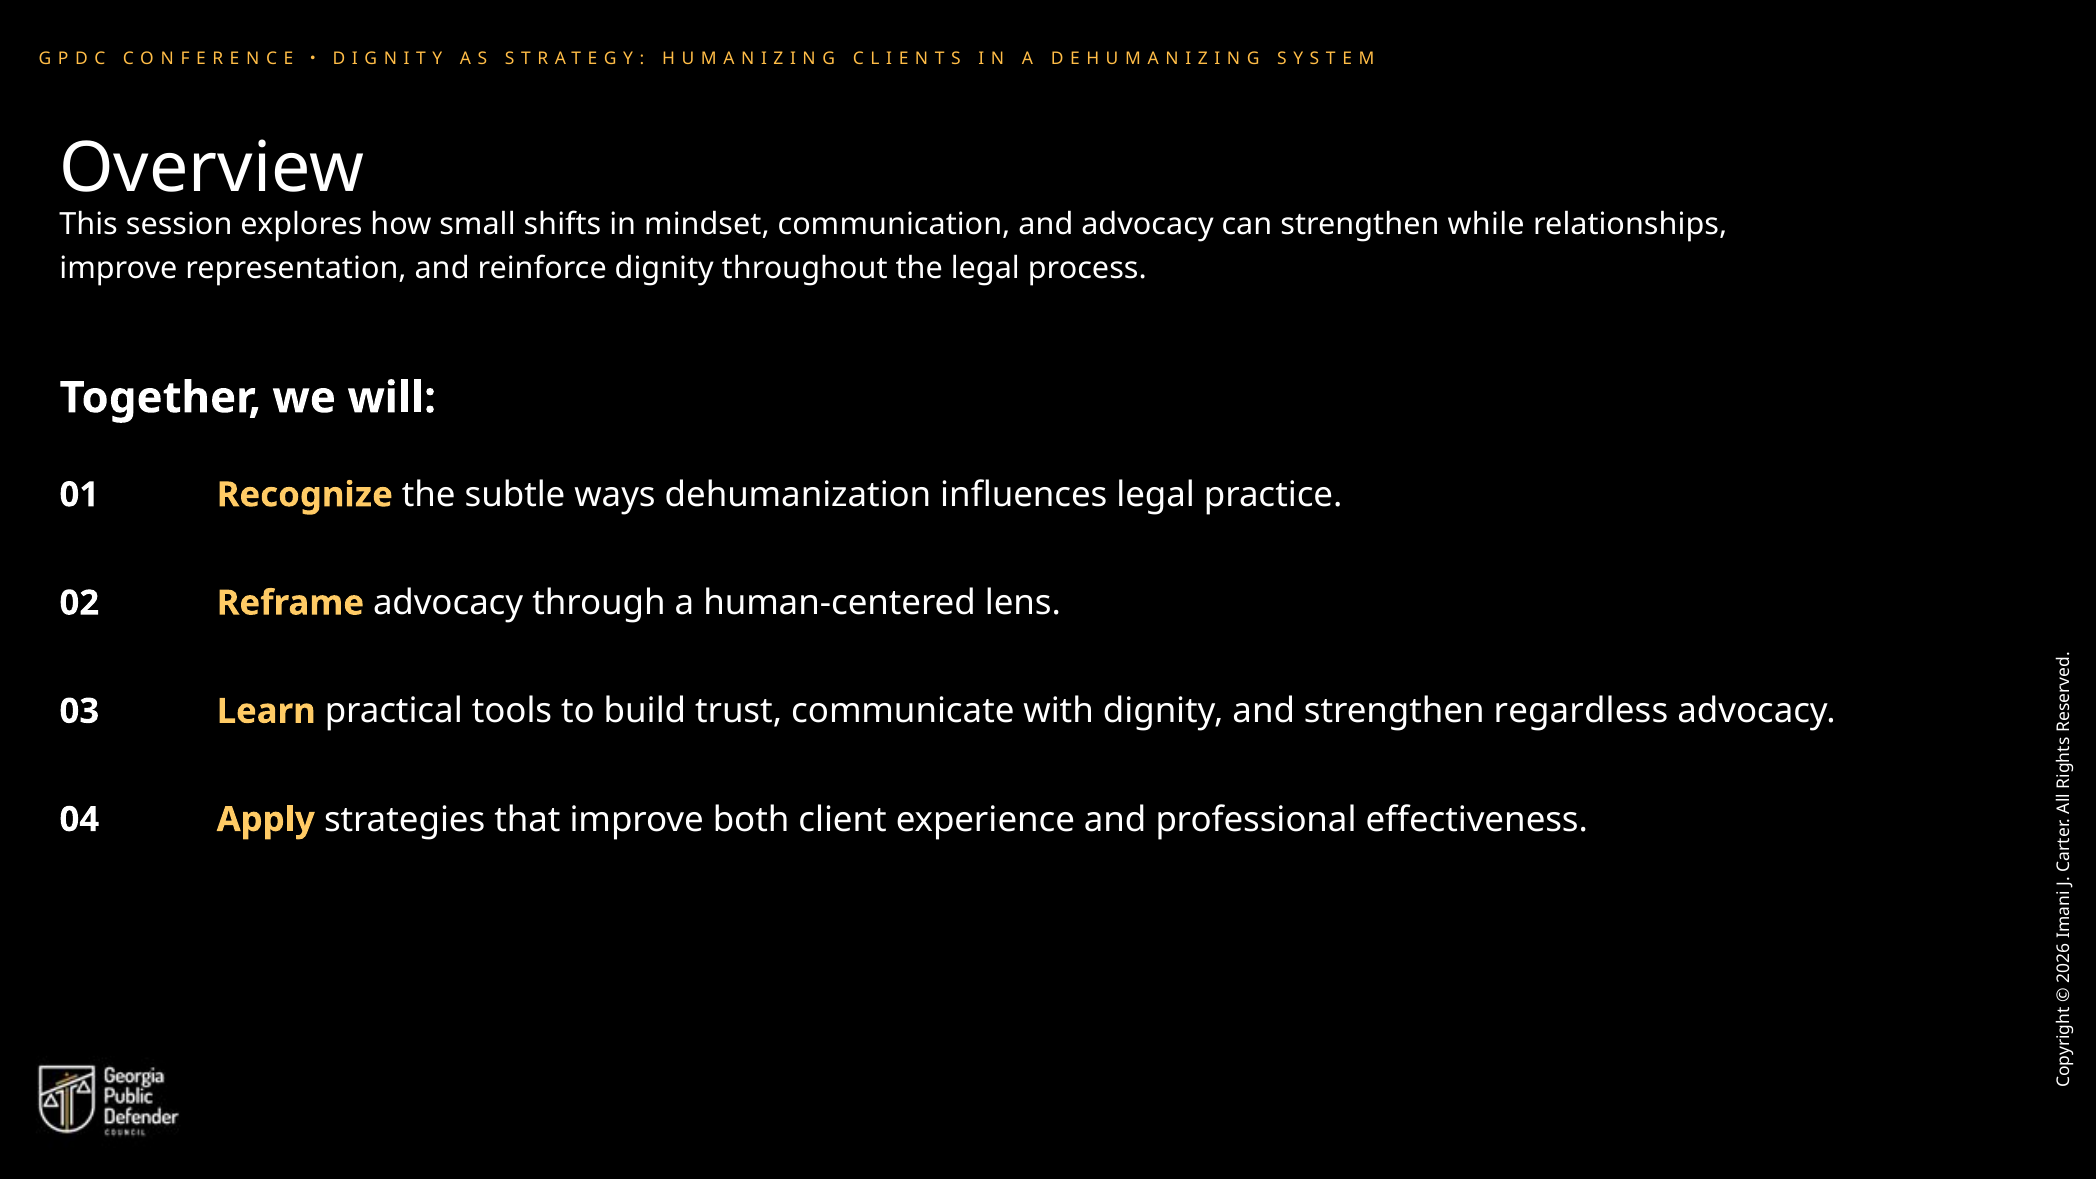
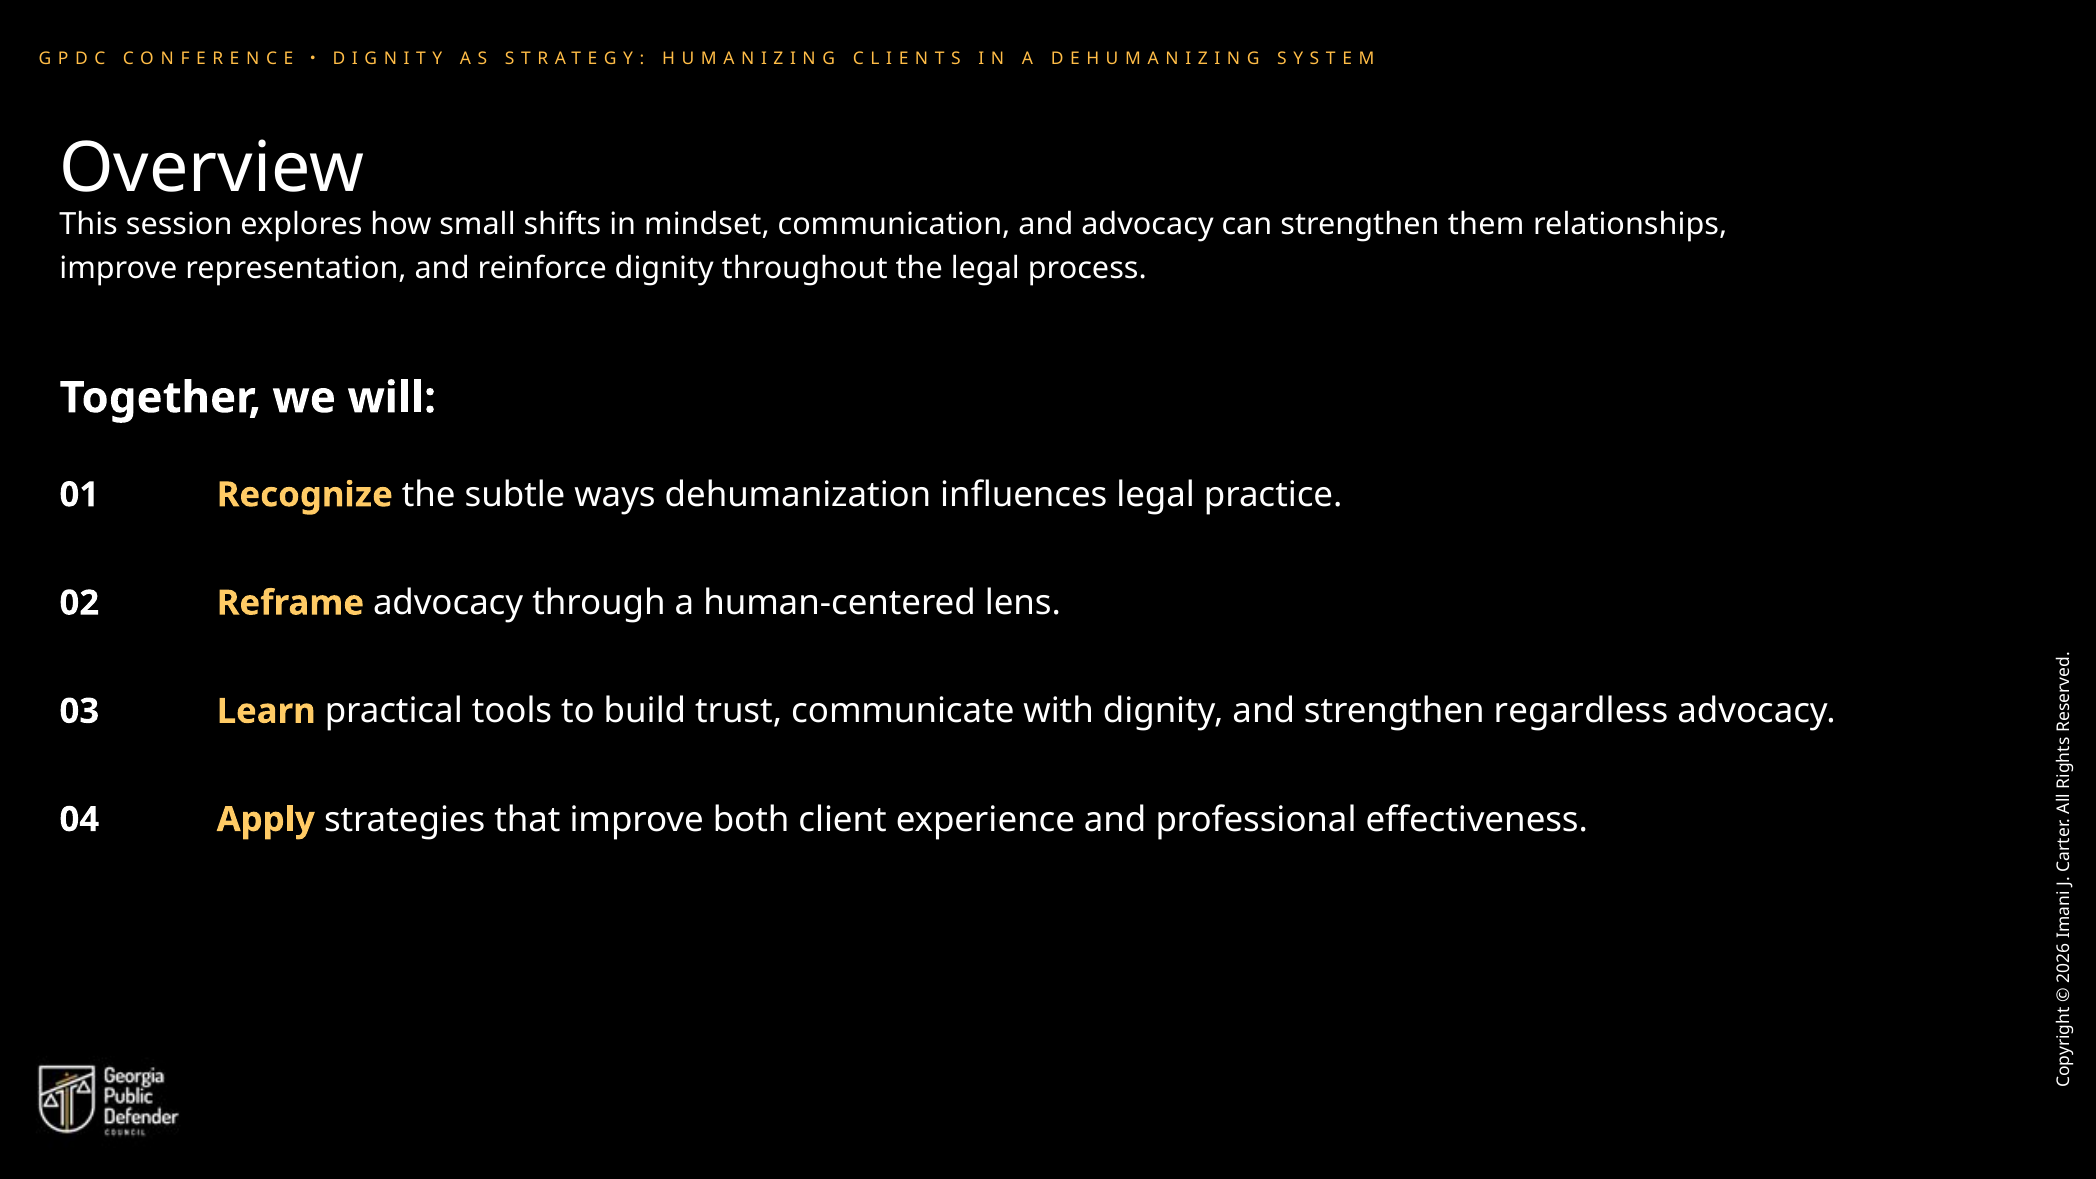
while: while -> them (1486, 224)
